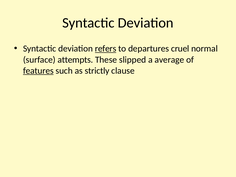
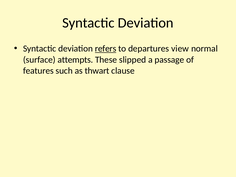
cruel: cruel -> view (180, 49)
average: average -> passage (169, 60)
features underline: present -> none (38, 71)
strictly: strictly -> thwart (97, 71)
